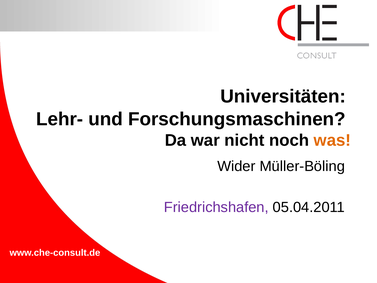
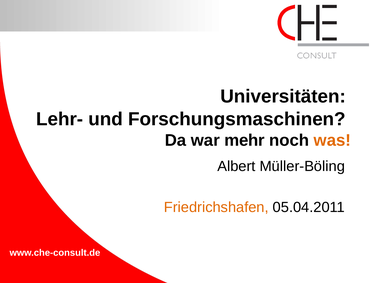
nicht: nicht -> mehr (245, 140)
Wider: Wider -> Albert (236, 166)
Friedrichshafen colour: purple -> orange (216, 207)
